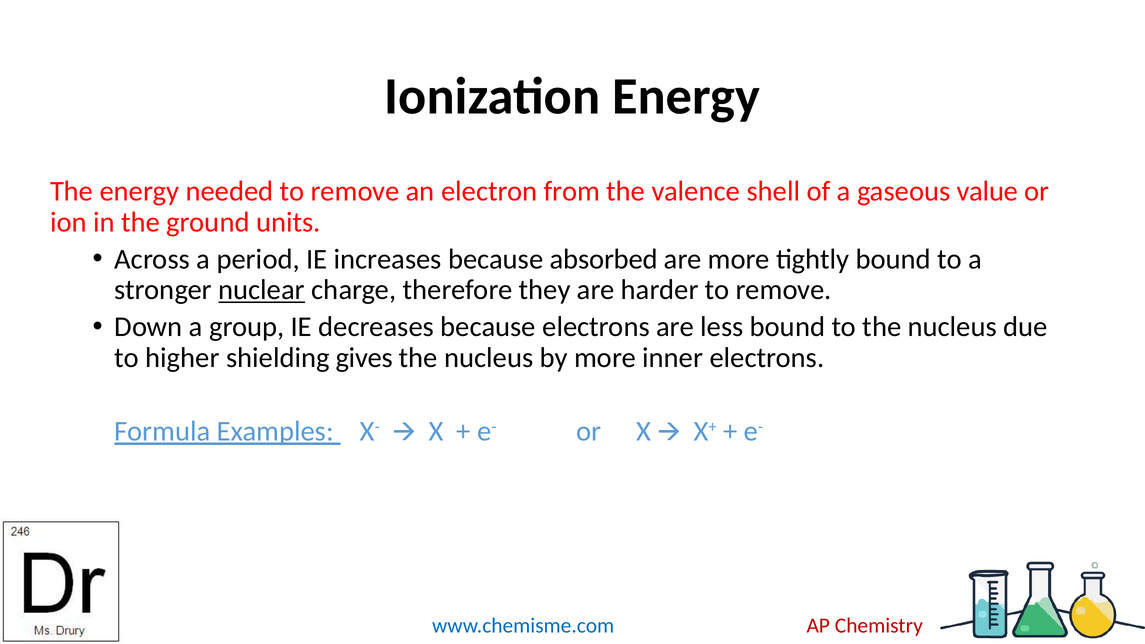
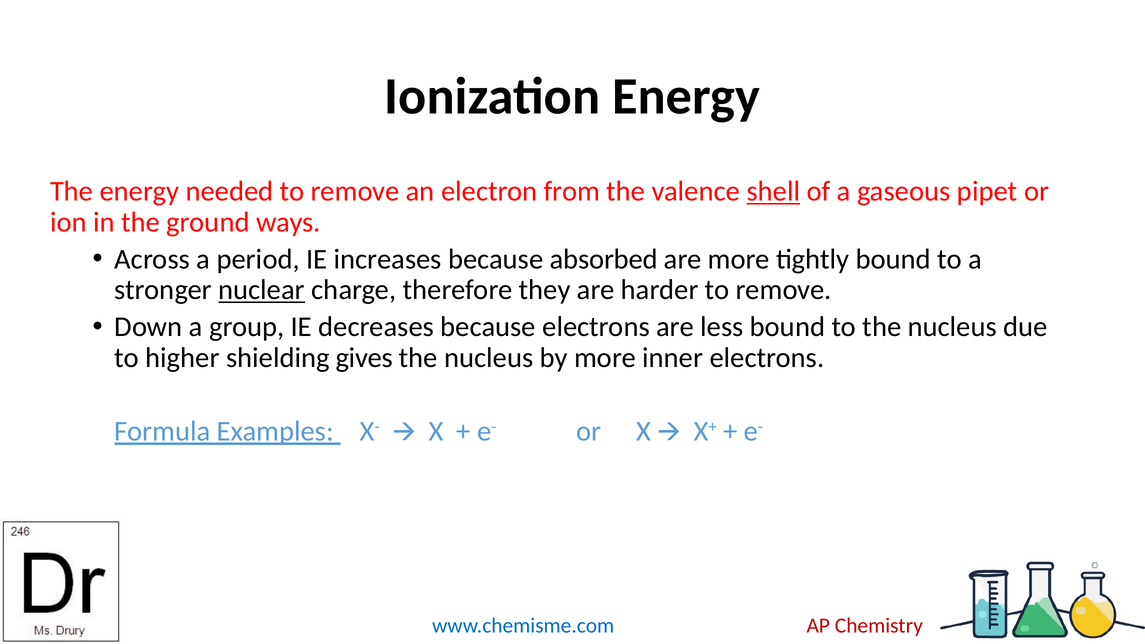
shell underline: none -> present (773, 191)
value: value -> pipet (987, 191)
units: units -> ways (288, 222)
